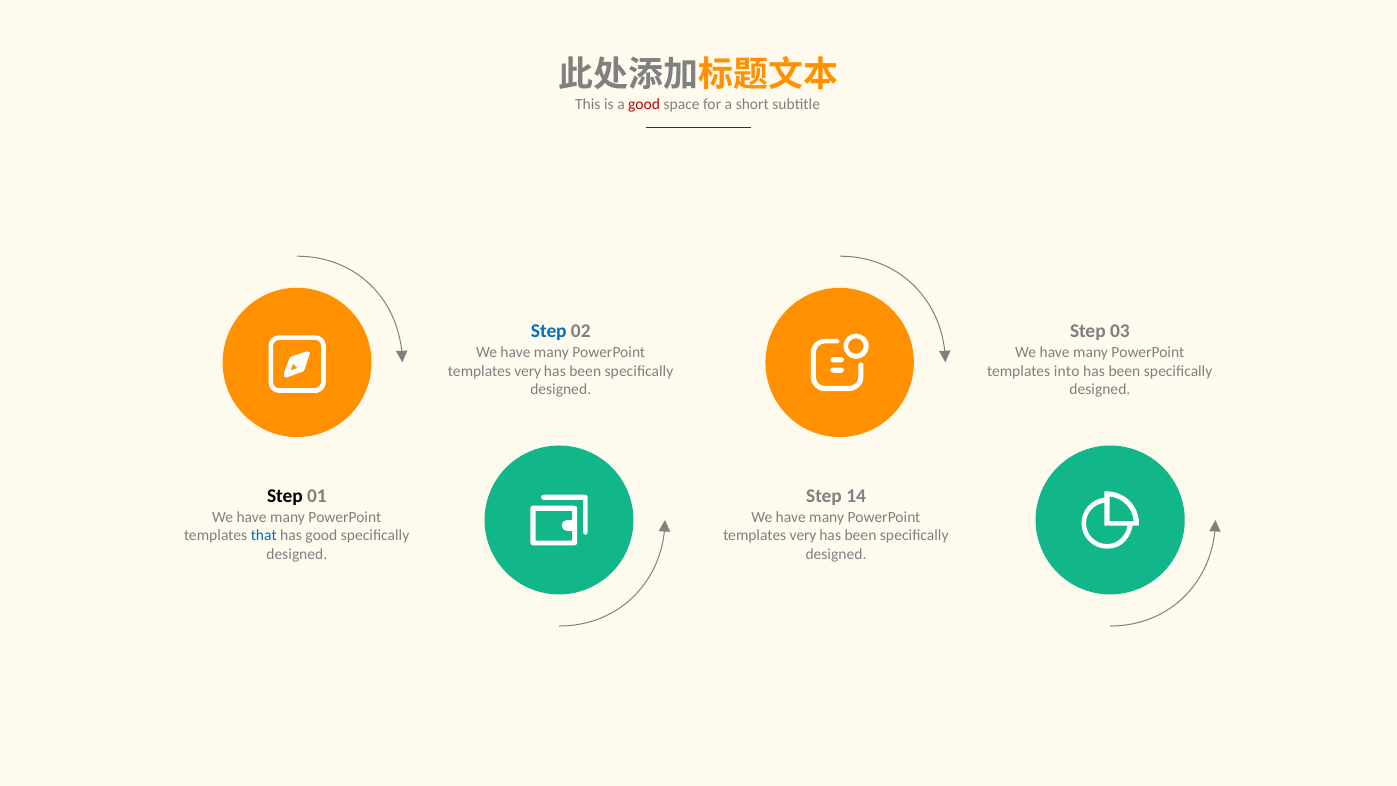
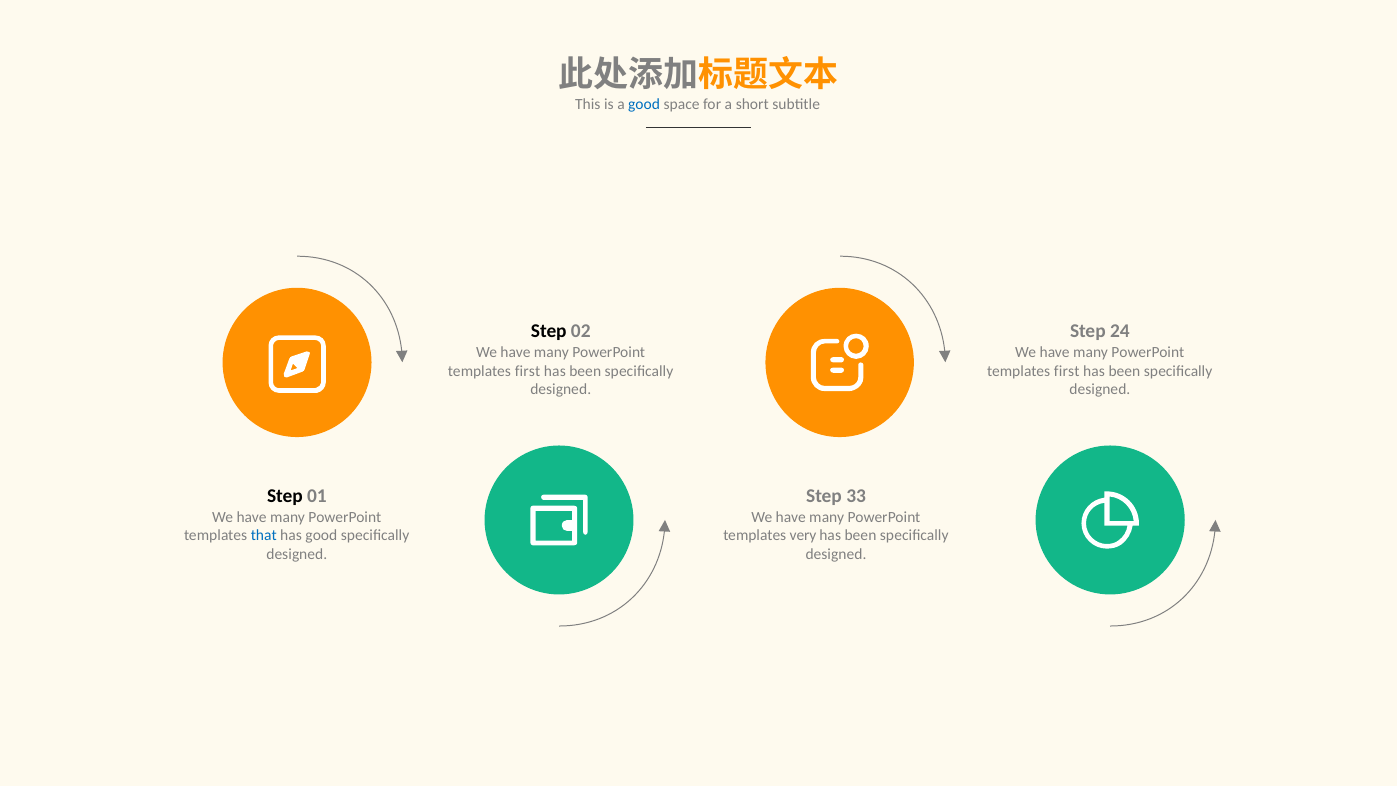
good colour: red -> blue (644, 104)
Step colour: blue -> black (549, 332)
03: 03 -> 24 (1120, 332)
very: very -> first (528, 371)
into: into -> first (1067, 371)
14: 14 -> 33 (856, 496)
